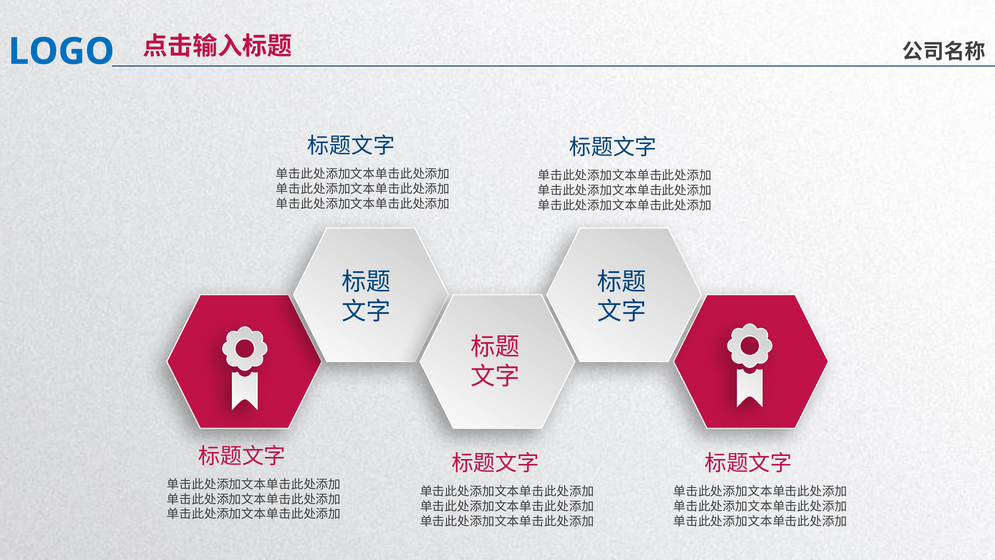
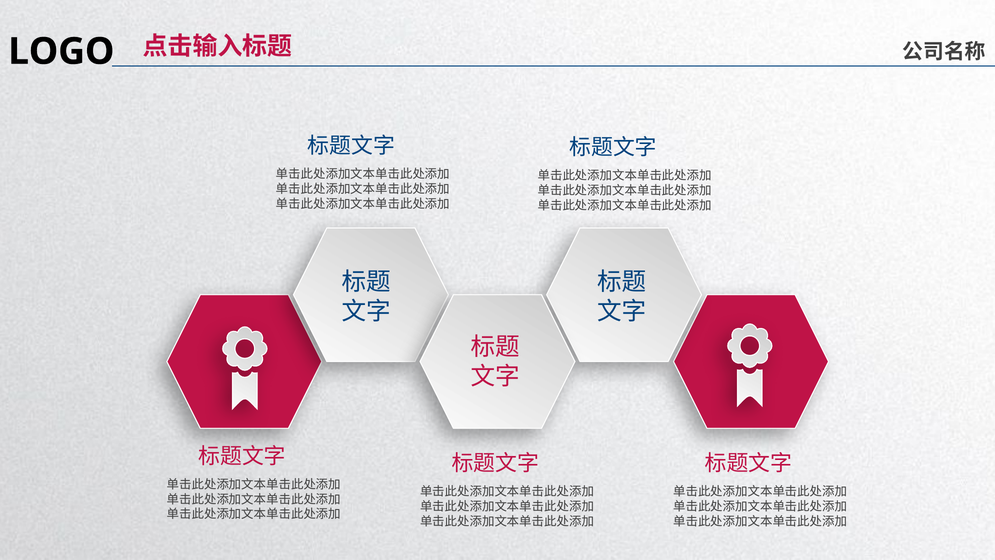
LOGO colour: blue -> black (61, 52)
